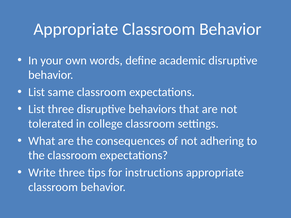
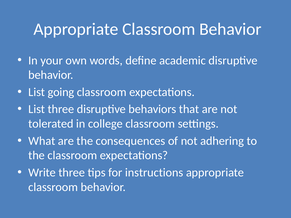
same: same -> going (61, 92)
